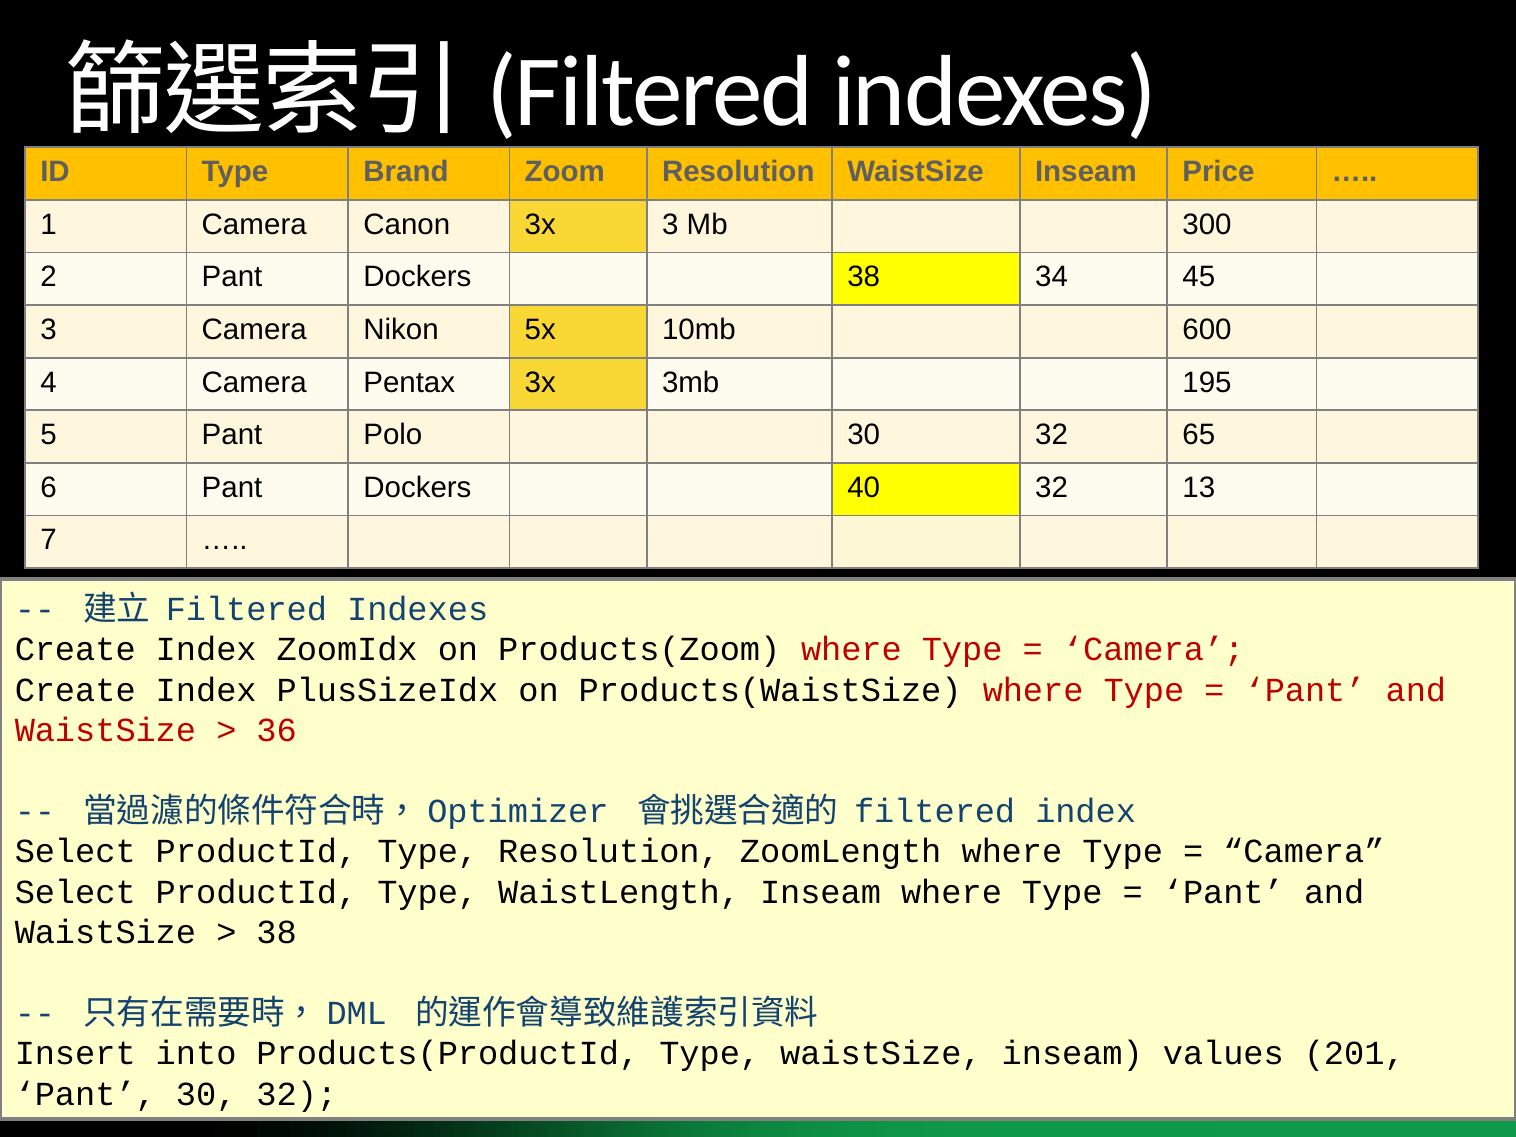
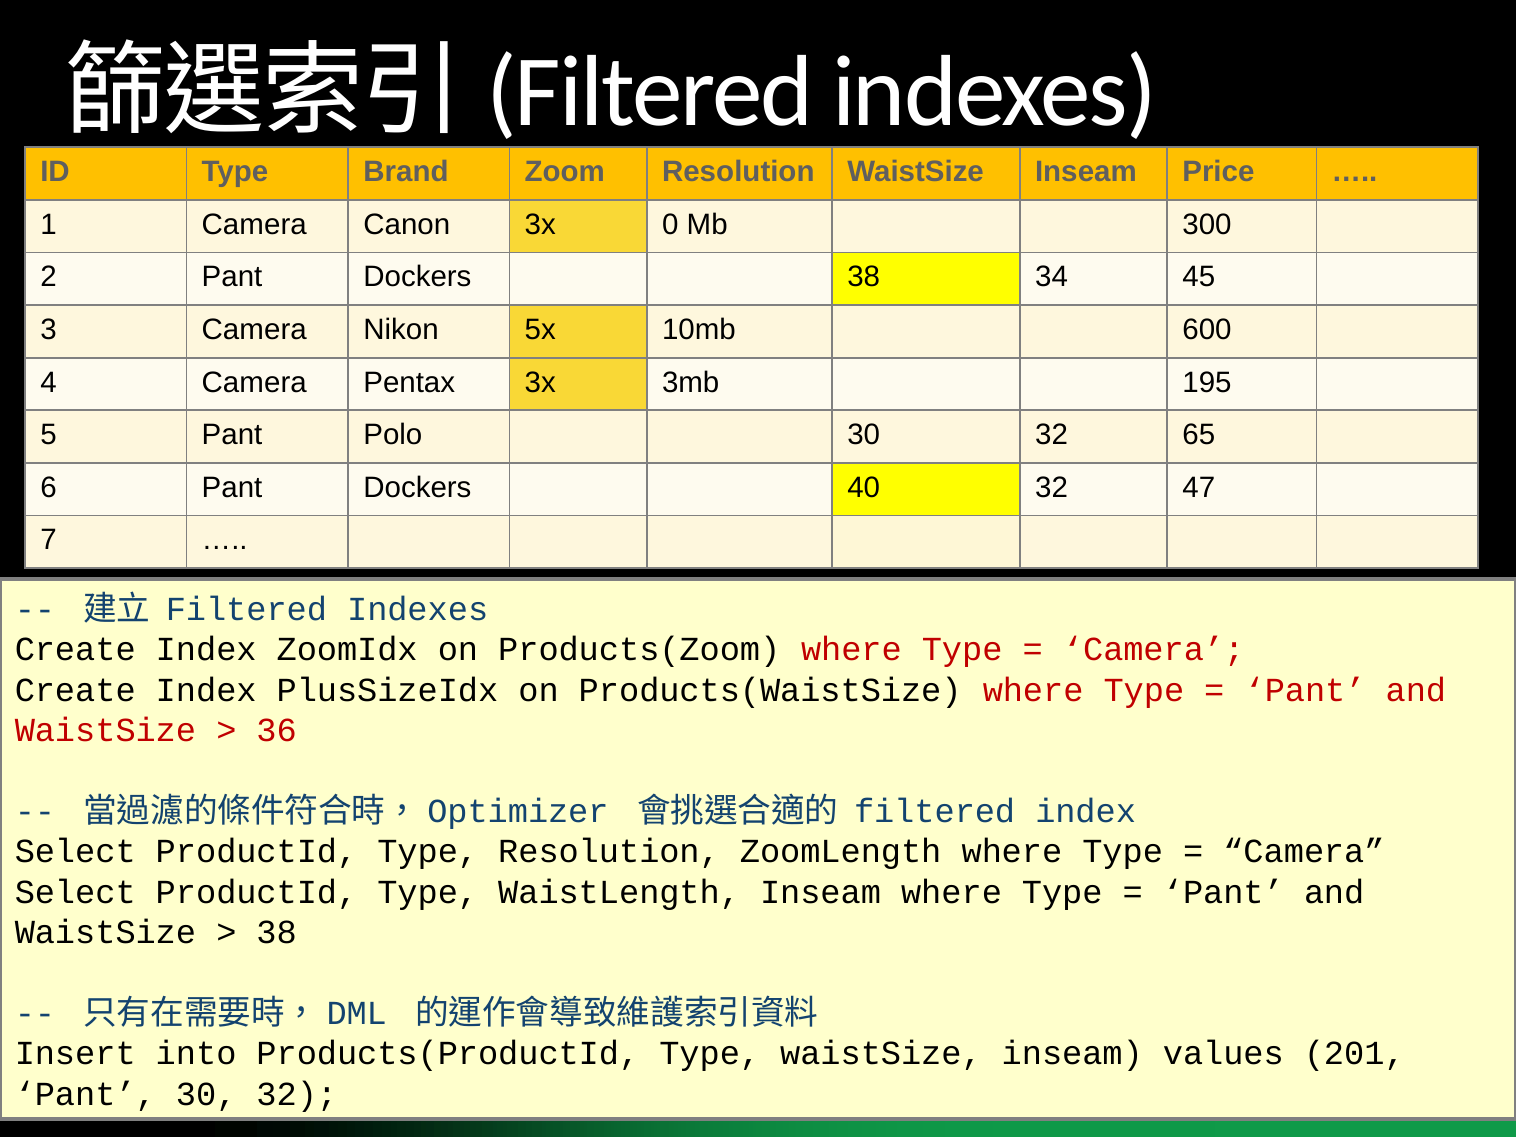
3x 3: 3 -> 0 (670, 225)
13: 13 -> 47 (1199, 488)
